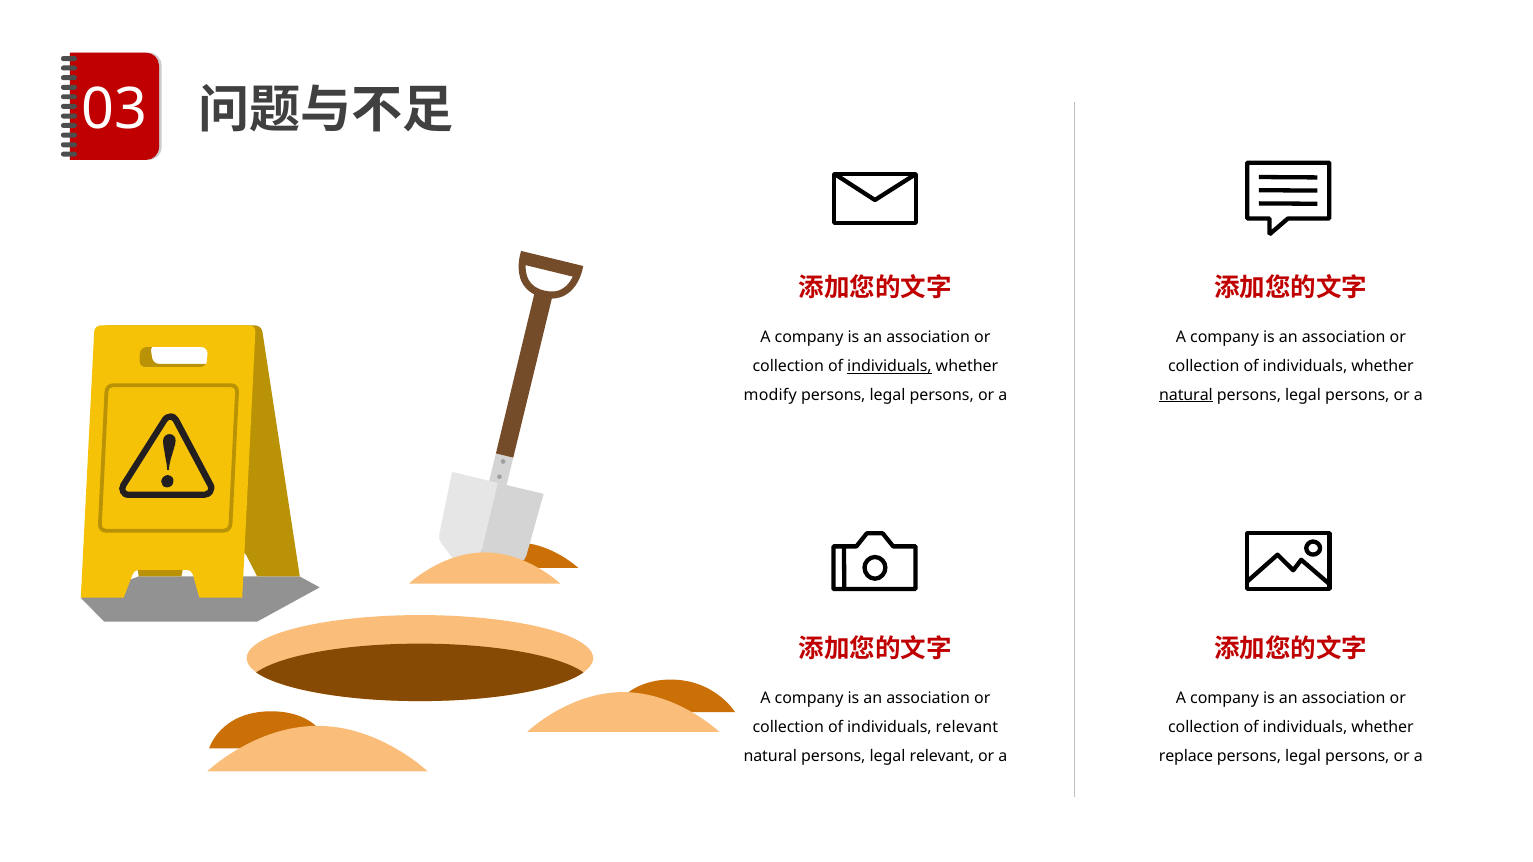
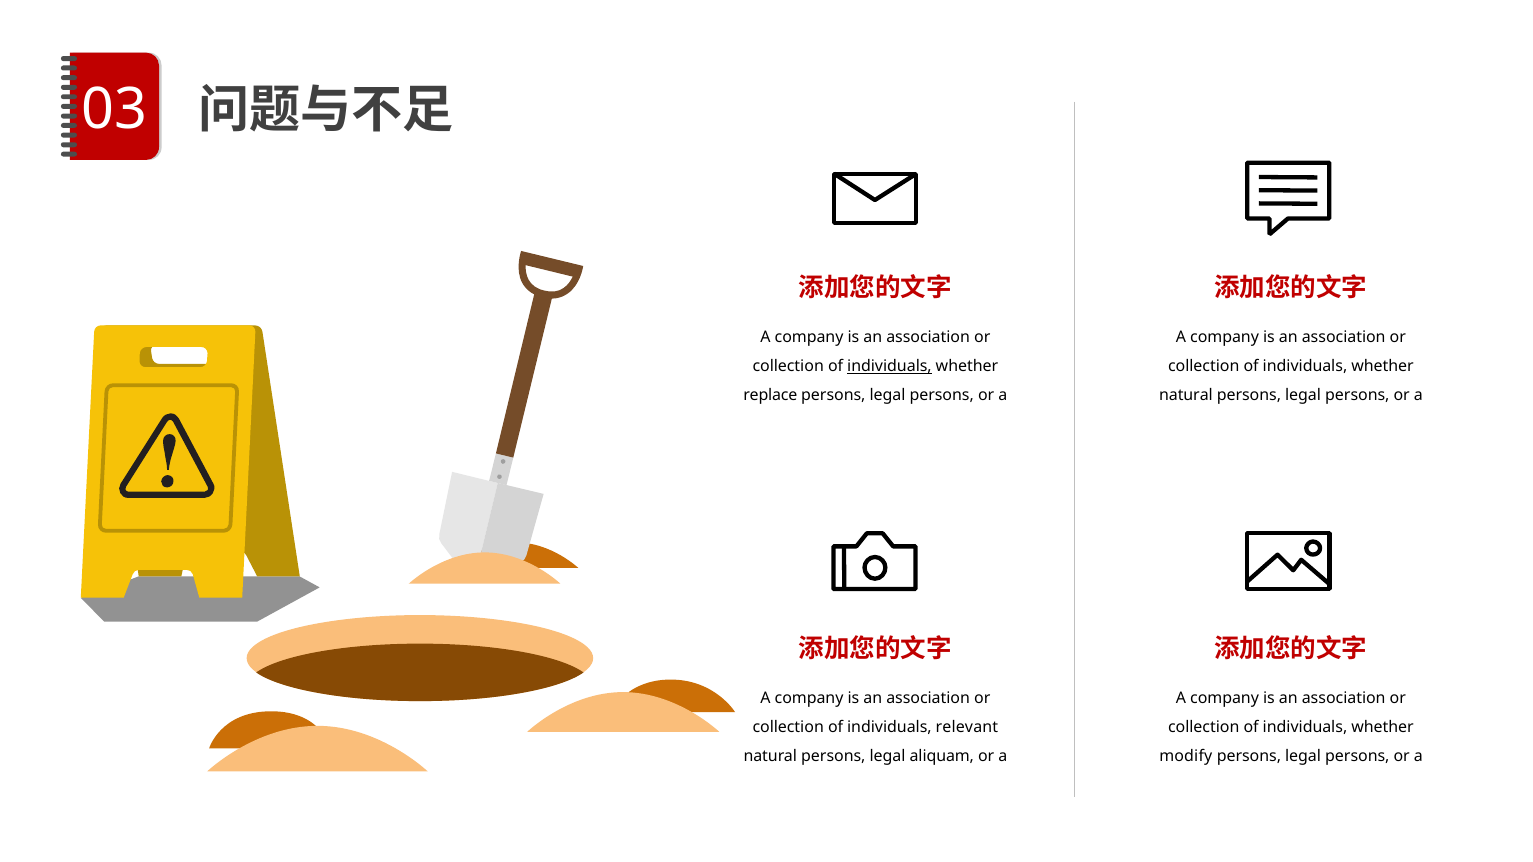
modify: modify -> replace (770, 395)
natural underline: present -> none (1186, 395)
legal relevant: relevant -> aliquam (942, 756)
replace: replace -> modify (1186, 756)
